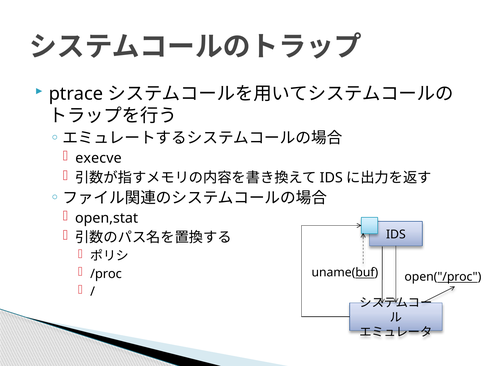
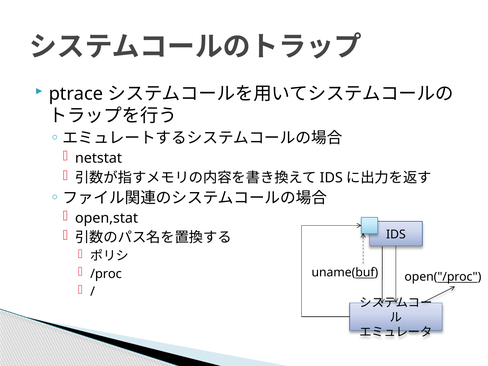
execve: execve -> netstat (99, 158)
